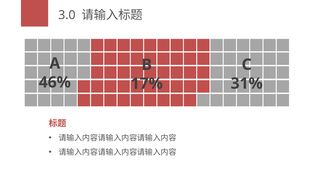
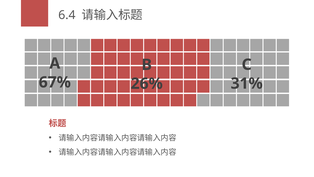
3.0: 3.0 -> 6.4 (67, 15)
46%: 46% -> 67% (55, 82)
17%: 17% -> 26% (147, 83)
